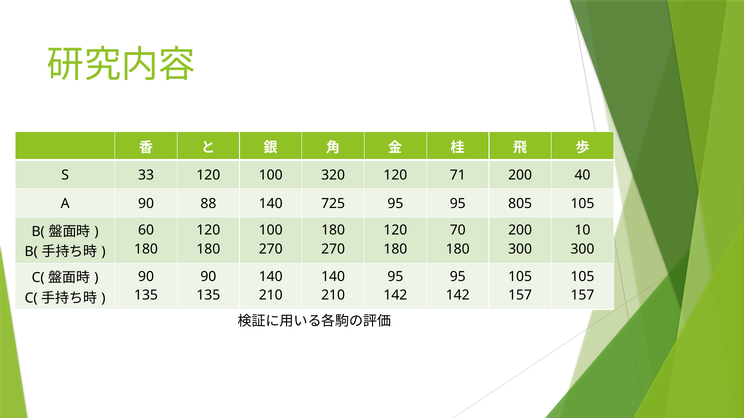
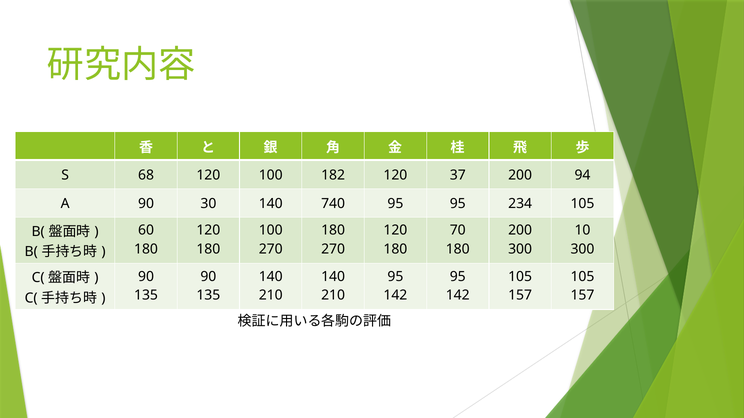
33: 33 -> 68 (146, 175)
320: 320 -> 182 (333, 175)
71: 71 -> 37 (458, 175)
40: 40 -> 94 (582, 175)
88: 88 -> 30 (208, 204)
725: 725 -> 740 (333, 204)
805: 805 -> 234 (520, 204)
